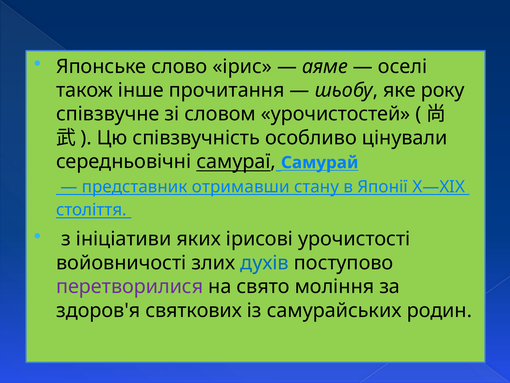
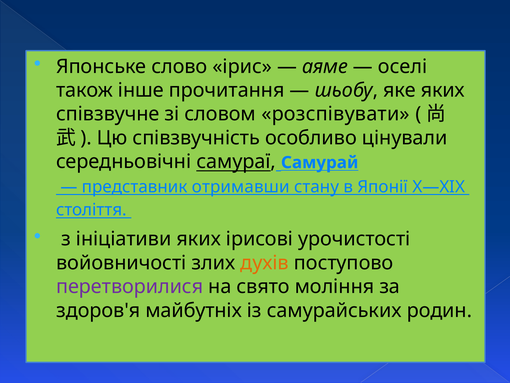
яке року: року -> яких (443, 90)
урочистостей: урочистостей -> розспівувати (336, 114)
духів colour: blue -> orange (265, 263)
святкових: святкових -> майбутніх (194, 310)
